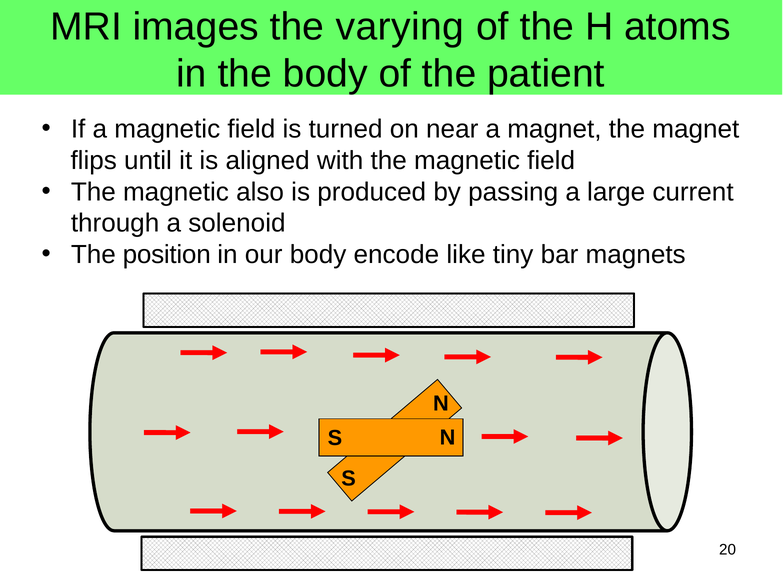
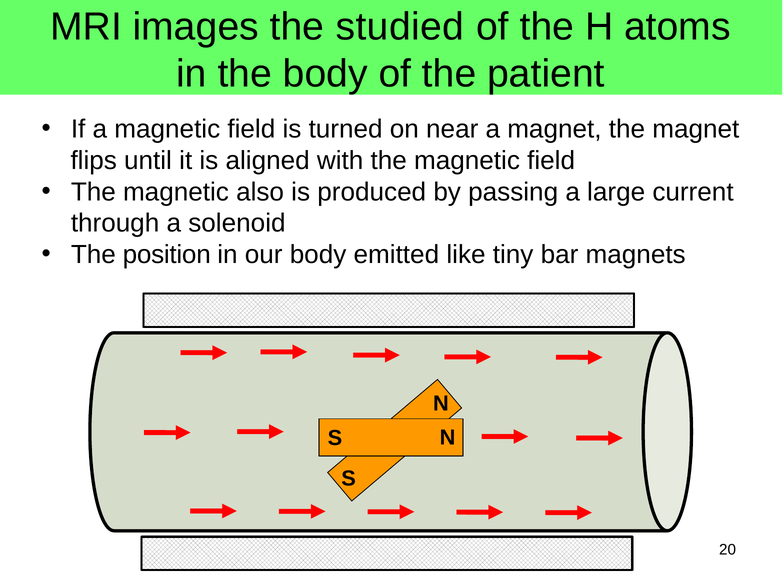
varying: varying -> studied (400, 27)
encode: encode -> emitted (396, 254)
